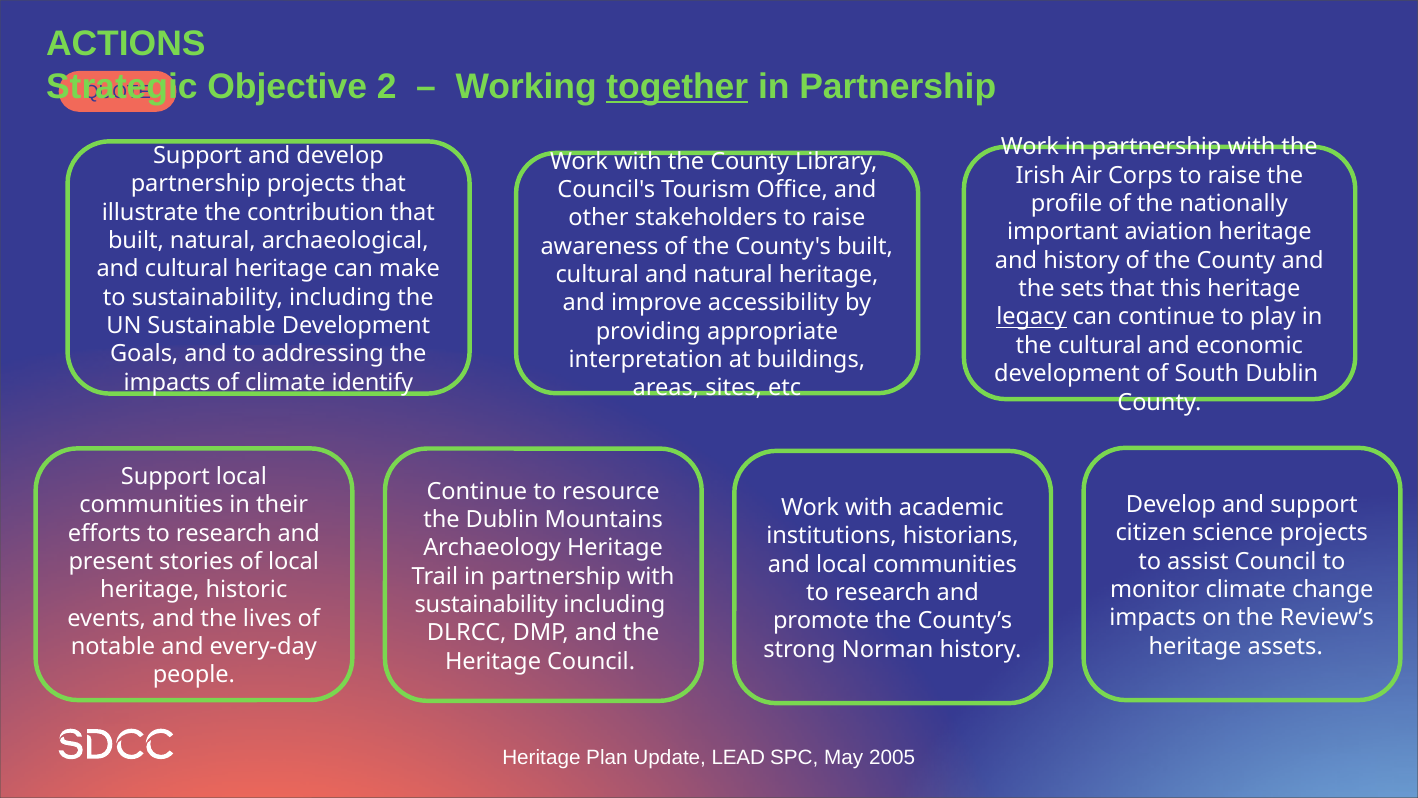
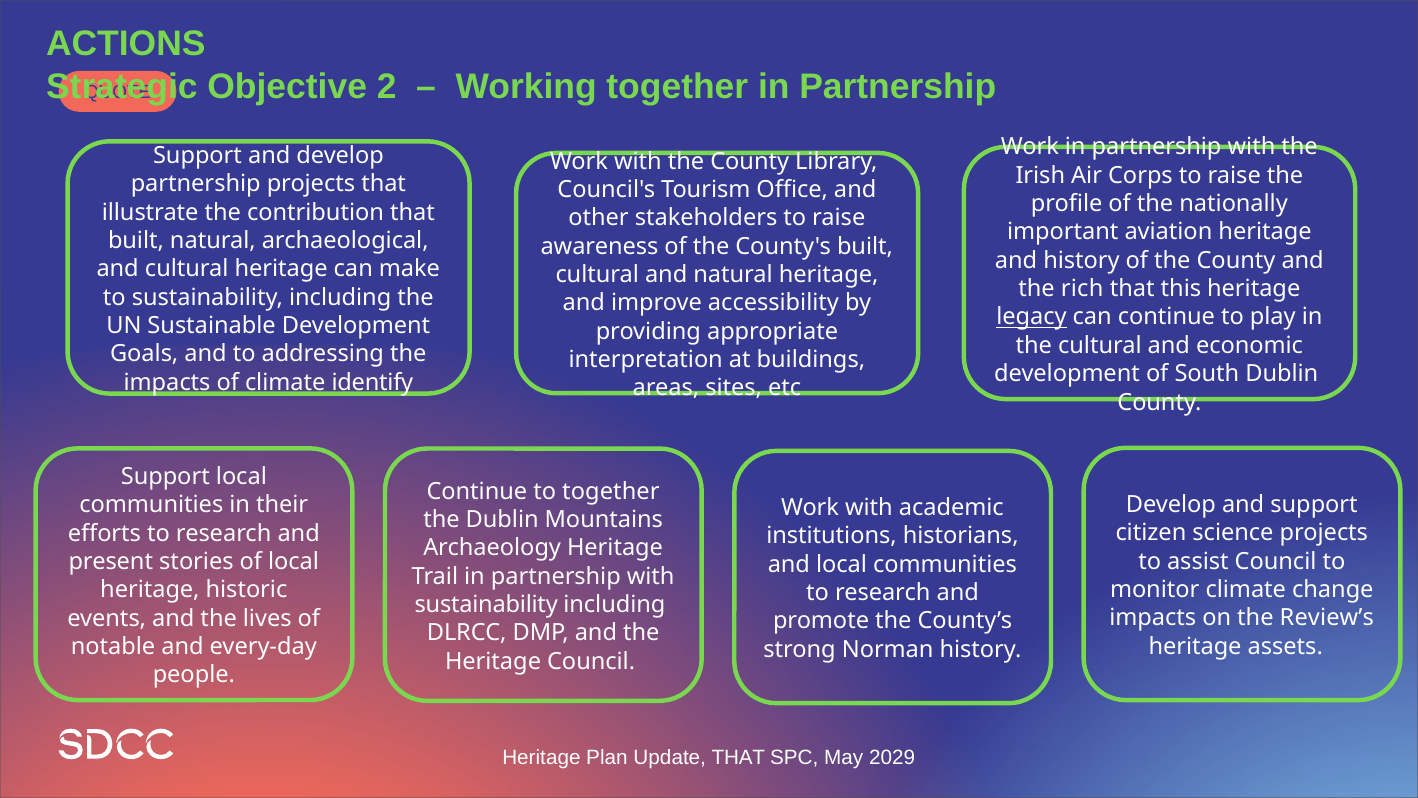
together underline: present -> none (677, 87)
sets: sets -> rich (1082, 289)
to resource: resource -> together (611, 491)
Update LEAD: LEAD -> THAT (738, 757)
2005: 2005 -> 2029 (892, 757)
